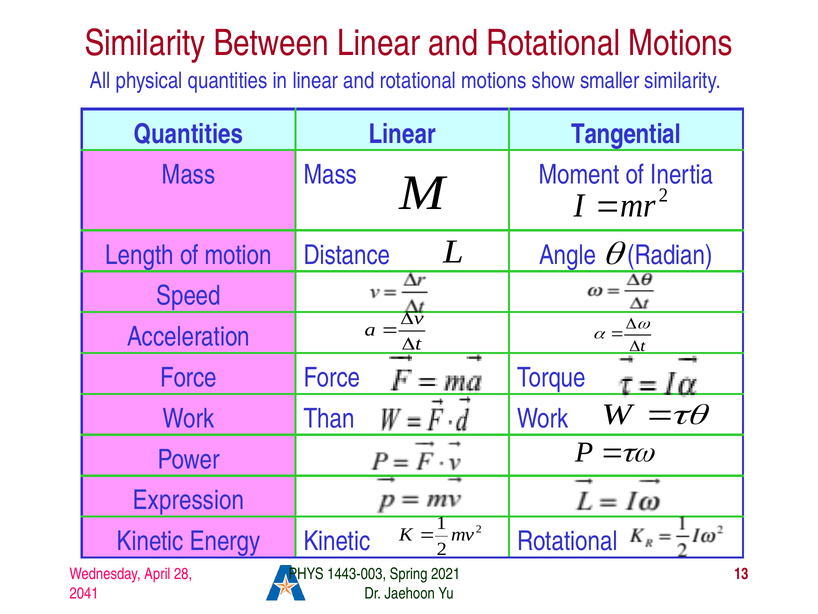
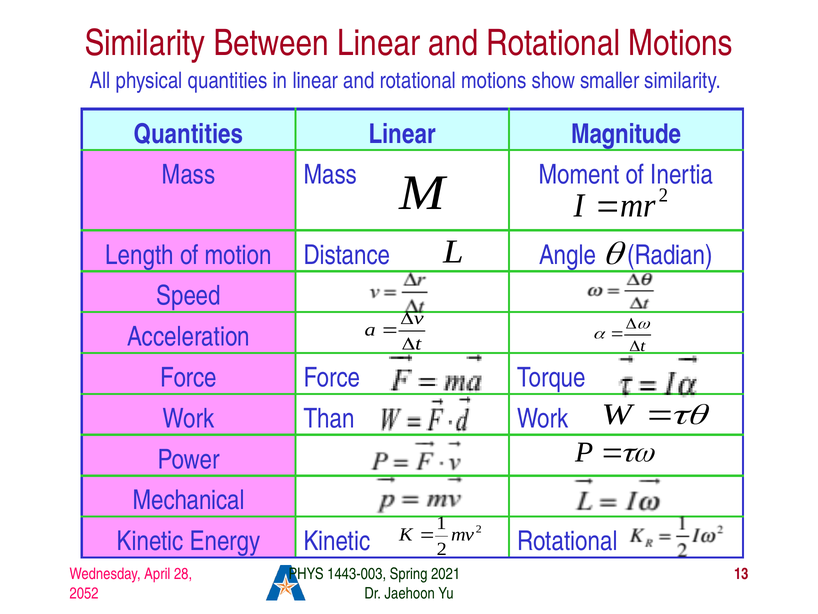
Tangential: Tangential -> Magnitude (626, 134)
Expression: Expression -> Mechanical (189, 500)
2041: 2041 -> 2052 (84, 593)
